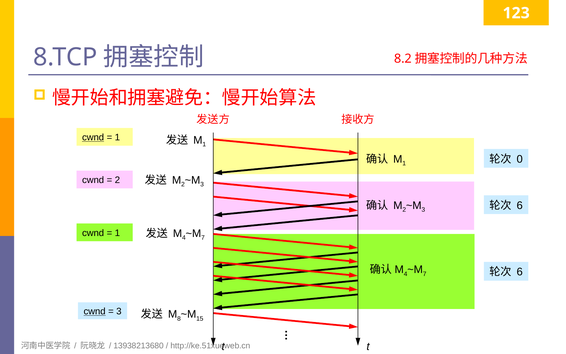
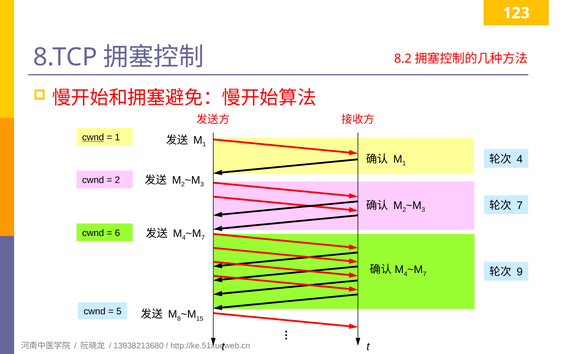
0: 0 -> 4 (520, 159)
6: 6 -> 7 (520, 205)
1: 1 -> 6 (117, 233)
6: 6 -> 9 (520, 272)
cwnd underline: present -> none (95, 311)
3: 3 -> 5 (119, 311)
